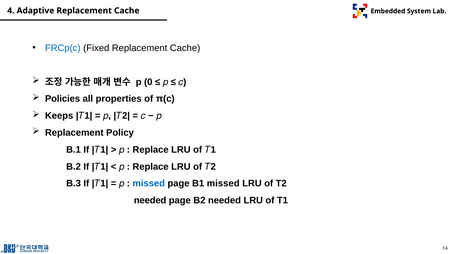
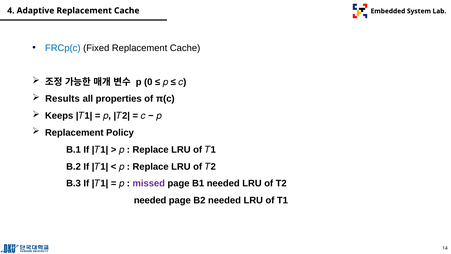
Policies: Policies -> Results (62, 99)
missed colour: blue -> purple (149, 183)
B1 missed: missed -> needed (223, 183)
